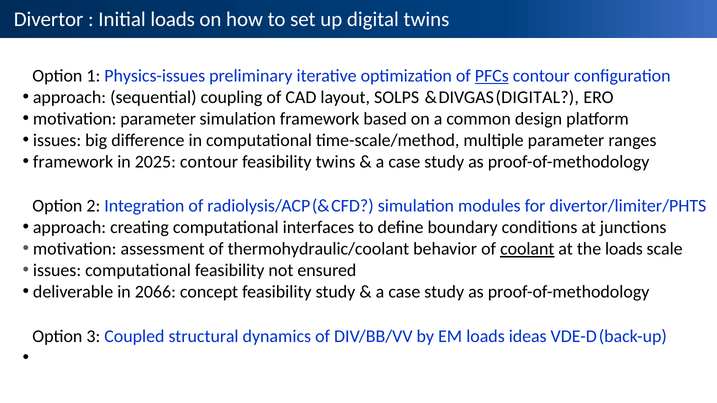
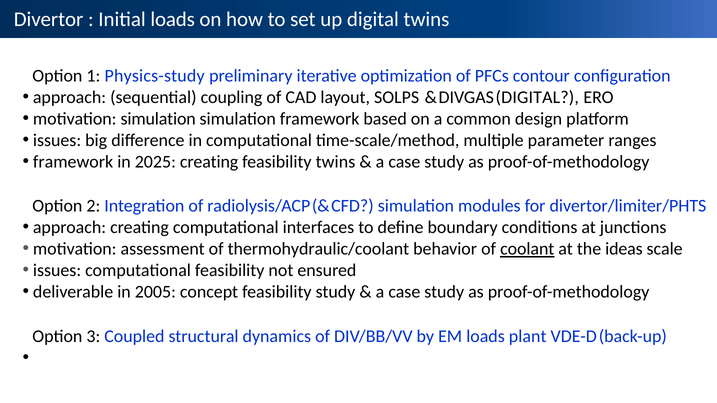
Physics-issues: Physics-issues -> Physics-study (155, 76)
PFCs underline: present -> none (492, 76)
motivation parameter: parameter -> simulation (158, 119)
2025 contour: contour -> creating (209, 162)
the loads: loads -> ideas (624, 249)
2066: 2066 -> 2005 (155, 292)
ideas: ideas -> plant (528, 337)
